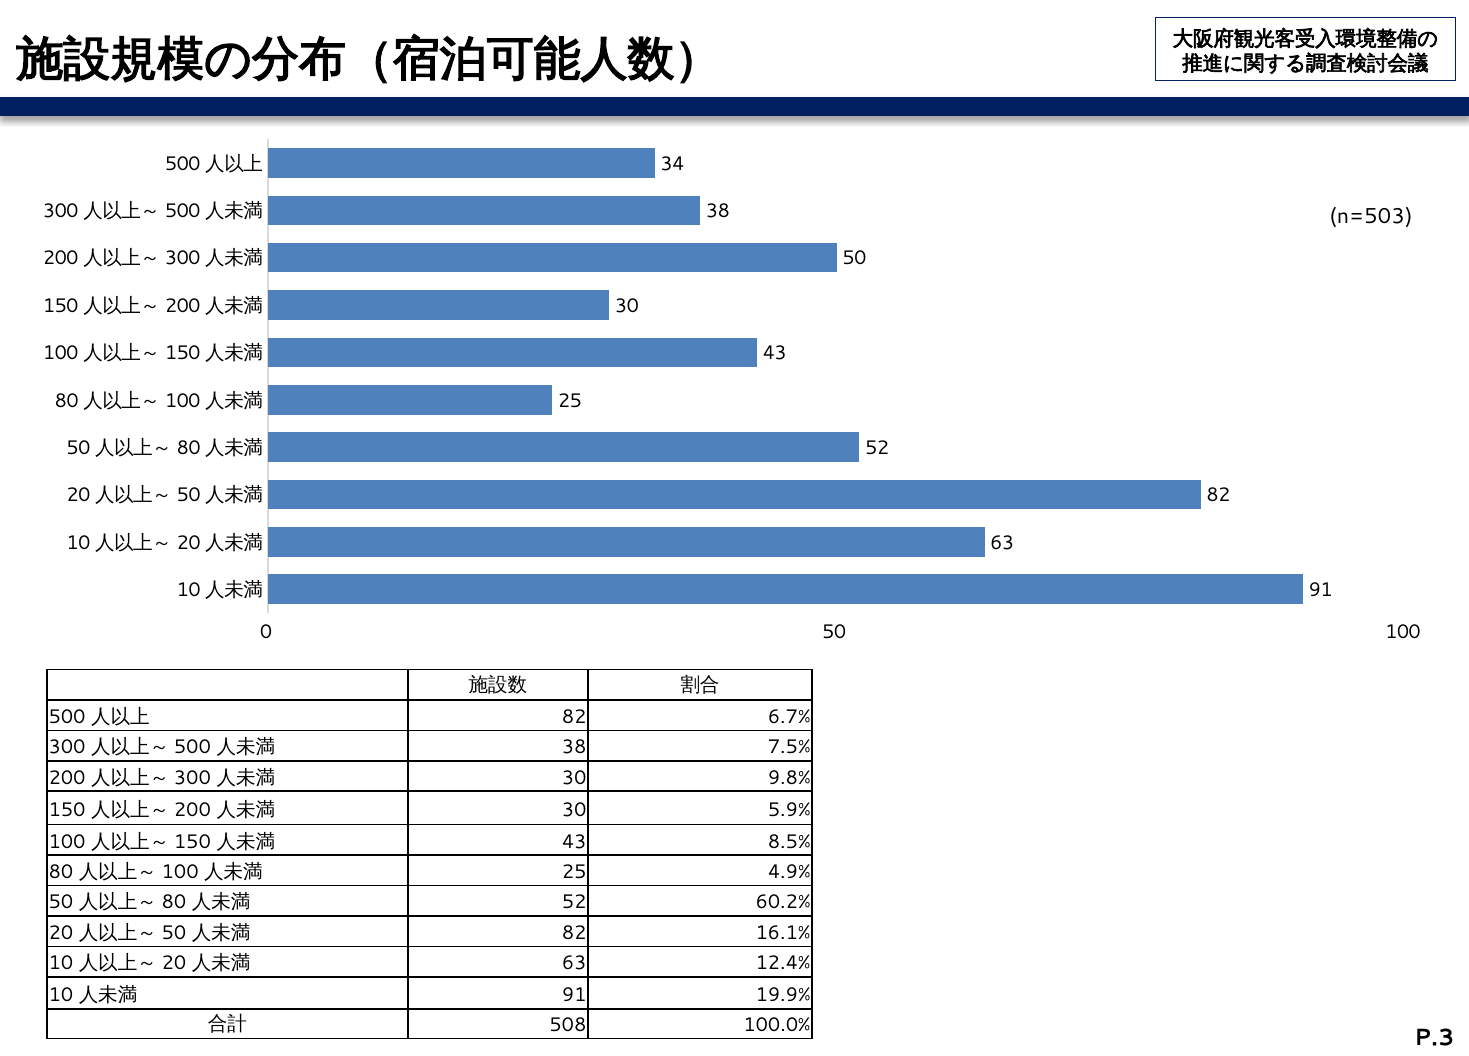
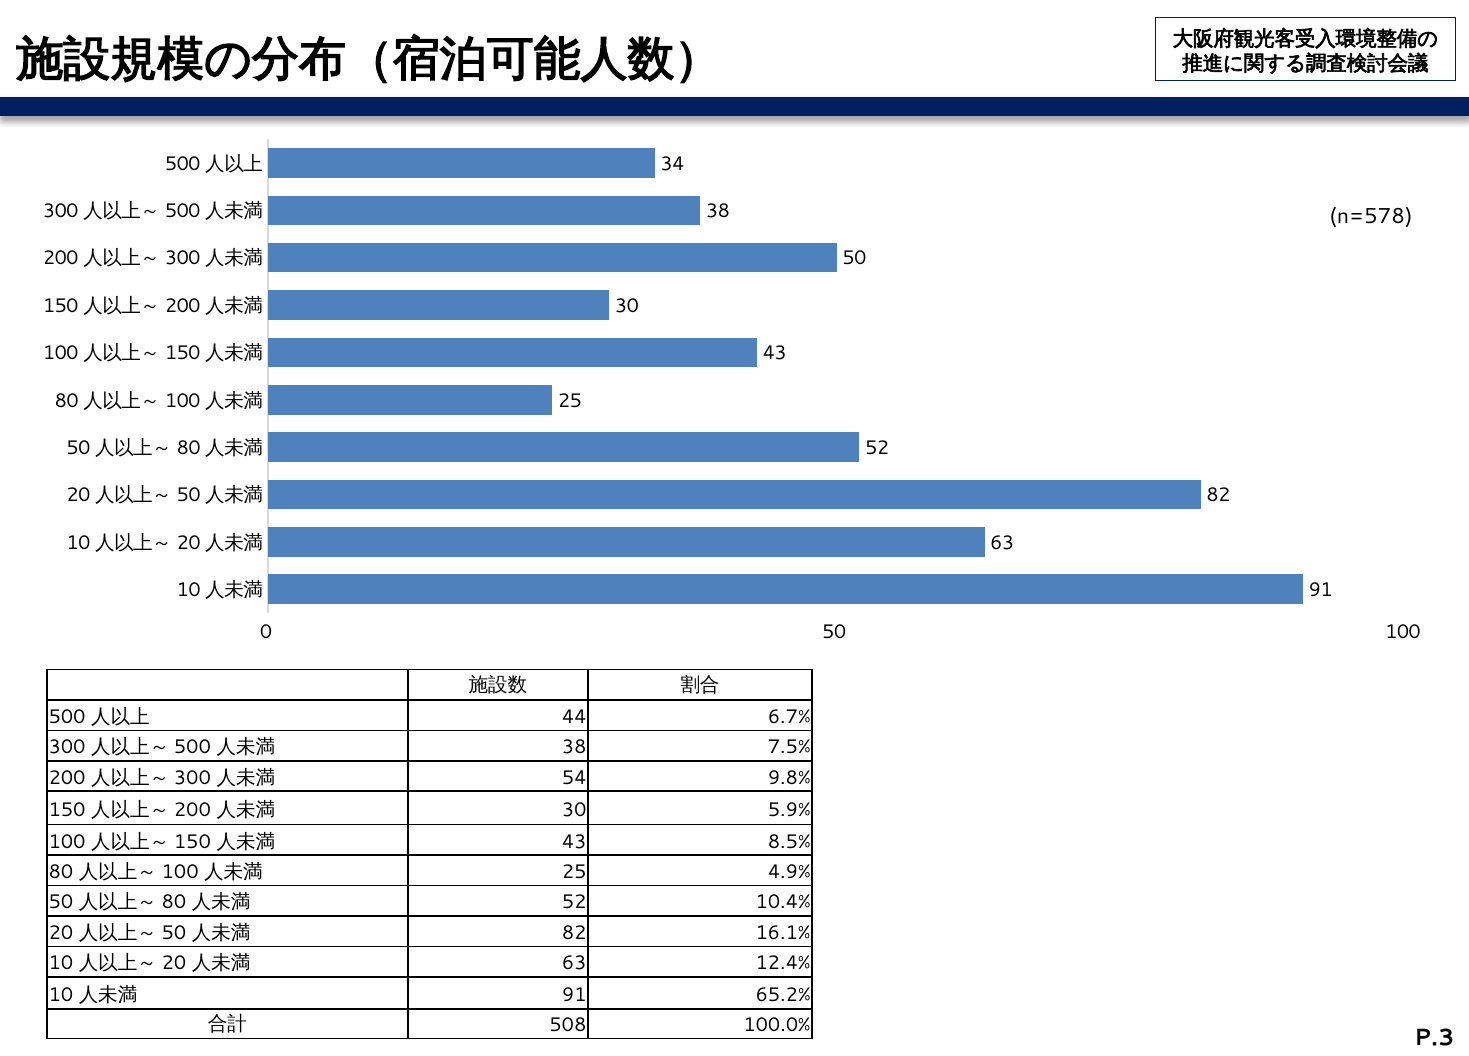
n=503: n=503 -> n=578 (1371, 217)
82: 82 -> 44 (574, 717)
30: 30 -> 54 (574, 778)
60.2%: 60.2% -> 10.4% (783, 902)
19.9%: 19.9% -> 65.2% (783, 995)
